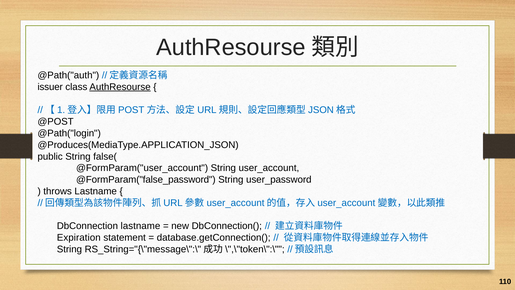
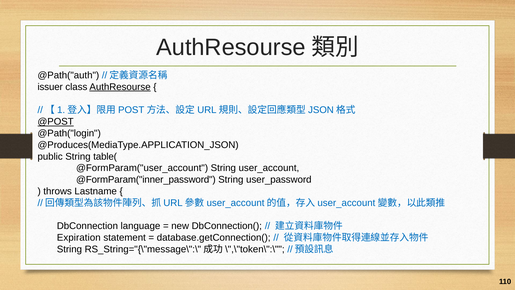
@POST underline: none -> present (56, 122)
false(: false( -> table( (105, 156)
@FormParam("false_password: @FormParam("false_password -> @FormParam("inner_password (146, 180)
DbConnection lastname: lastname -> language (140, 226)
